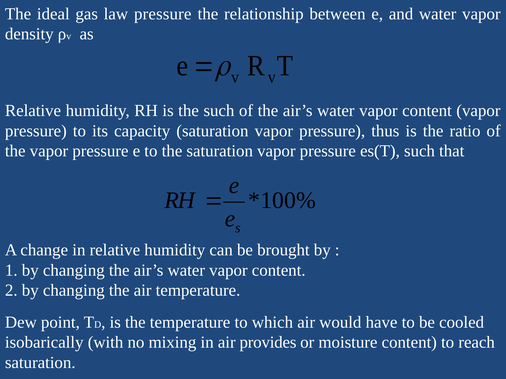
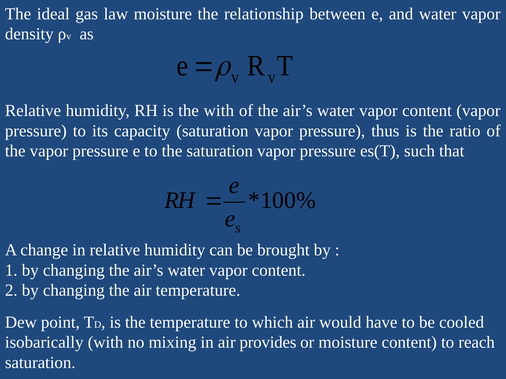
law pressure: pressure -> moisture (163, 14)
the such: such -> with (219, 111)
